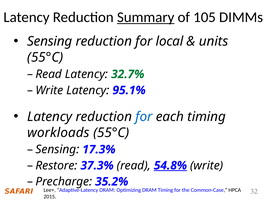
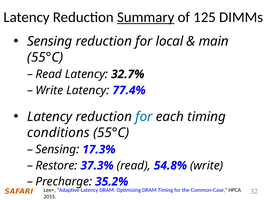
105: 105 -> 125 (205, 17)
units: units -> main (214, 41)
32.7% colour: green -> black (128, 74)
95.1%: 95.1% -> 77.4% (129, 90)
workloads: workloads -> conditions (58, 133)
54.8% underline: present -> none (170, 166)
